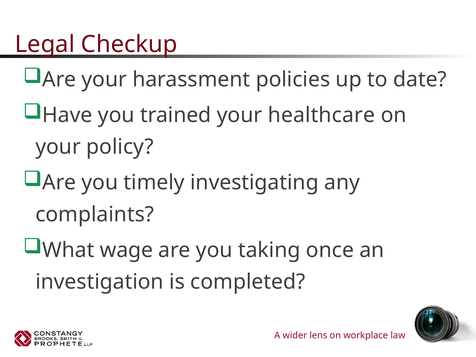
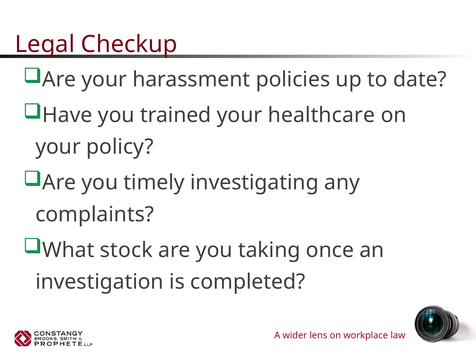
wage: wage -> stock (126, 250)
